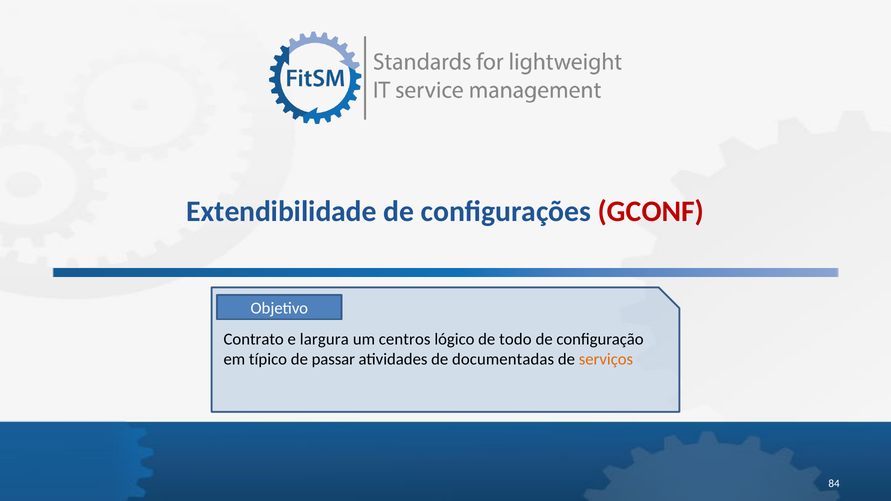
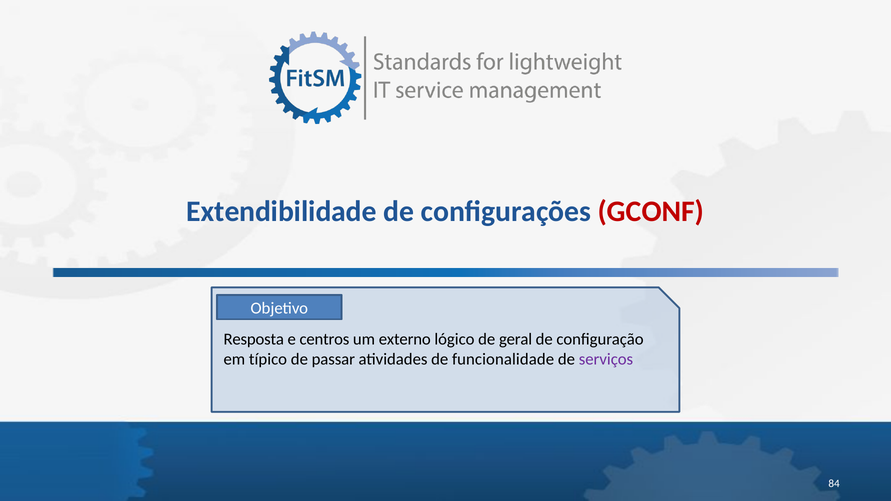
Contrato: Contrato -> Resposta (254, 340)
largura: largura -> centros (324, 340)
centros: centros -> externo (405, 340)
todo: todo -> geral (516, 340)
documentadas: documentadas -> funcionalidade (503, 360)
serviços colour: orange -> purple (606, 360)
